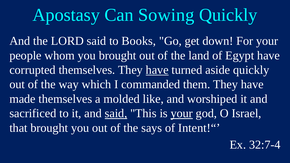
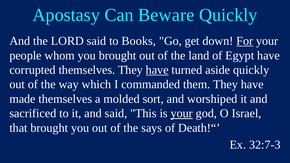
Sowing: Sowing -> Beware (166, 15)
For underline: none -> present (245, 41)
like: like -> sort (153, 99)
said underline: present -> none (116, 113)
Intent!“: Intent!“ -> Death!“ (199, 128)
32:7-4: 32:7-4 -> 32:7-3 (265, 145)
